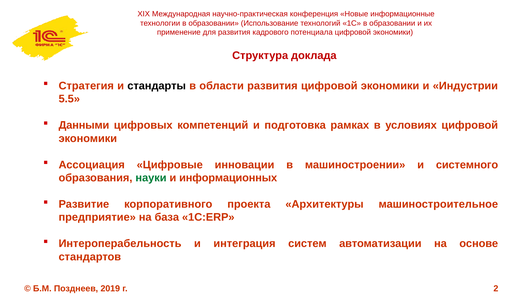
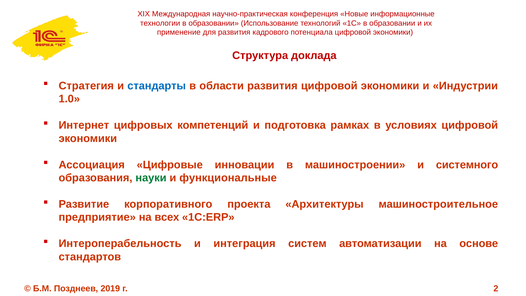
стандарты colour: black -> blue (157, 86)
5.5: 5.5 -> 1.0 (69, 99)
Данными: Данными -> Интернет (84, 125)
информационных: информационных -> функциональные (228, 178)
база: база -> всех (167, 217)
